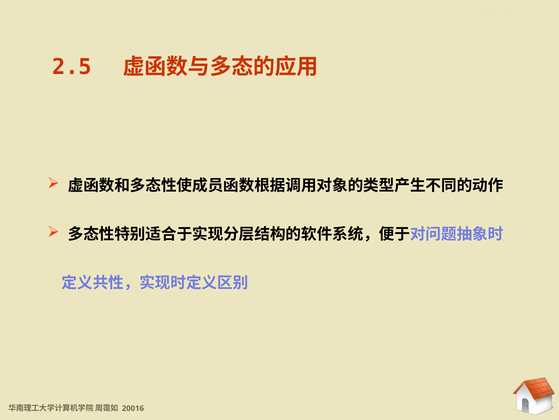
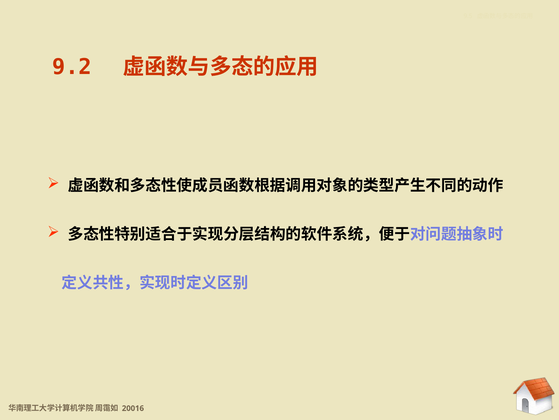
2.5: 2.5 -> 9.2 (72, 67)
